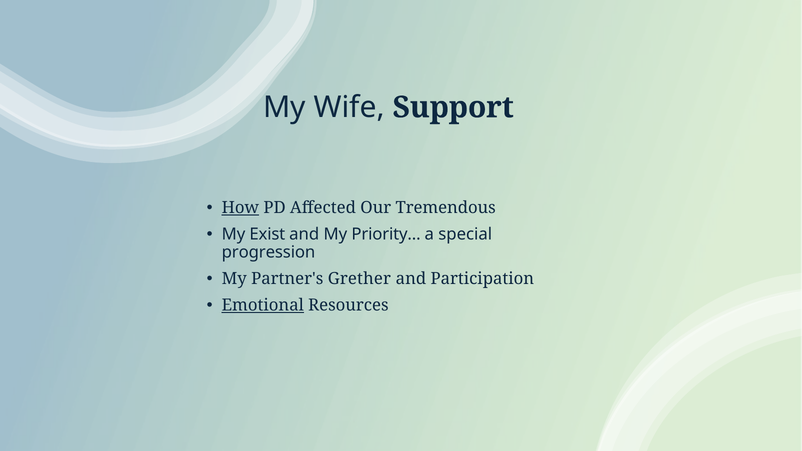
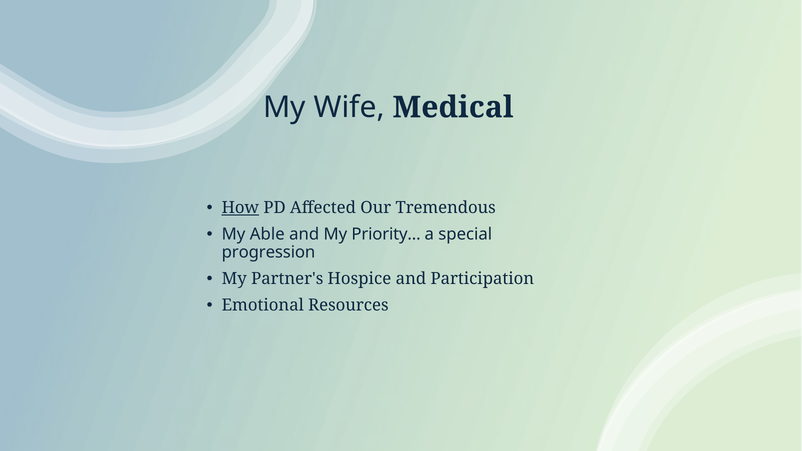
Support: Support -> Medical (453, 107)
Exist: Exist -> Able (267, 234)
Grether: Grether -> Hospice (359, 279)
Emotional underline: present -> none (263, 305)
